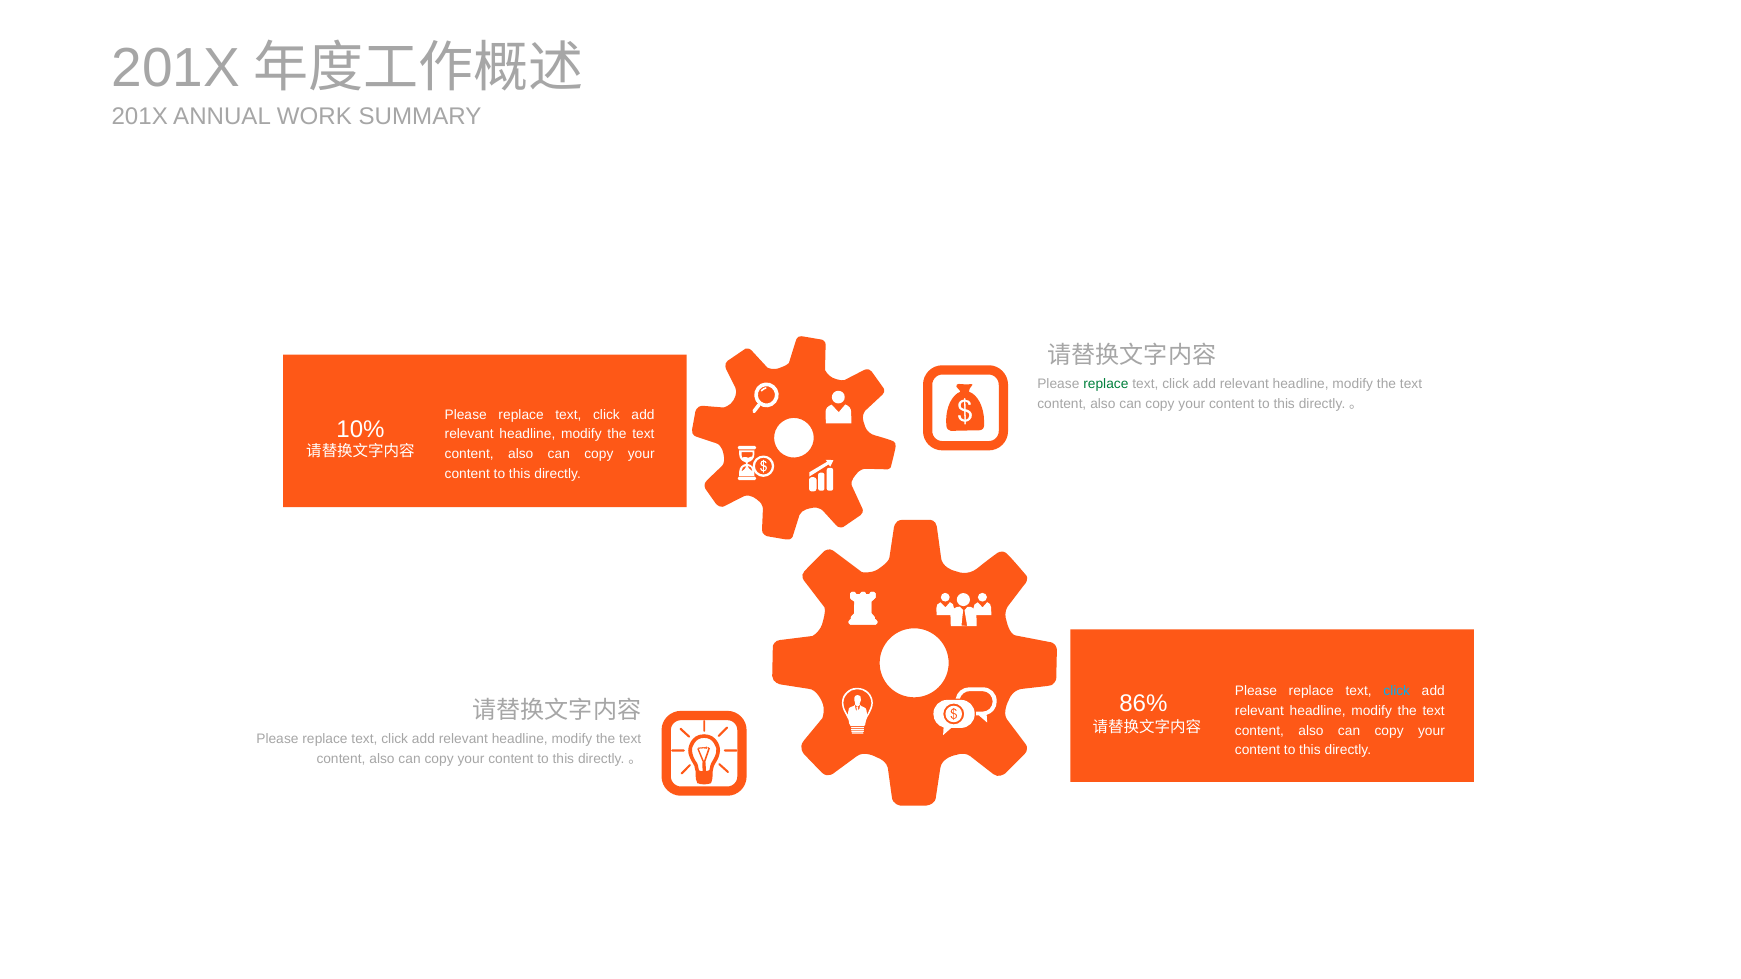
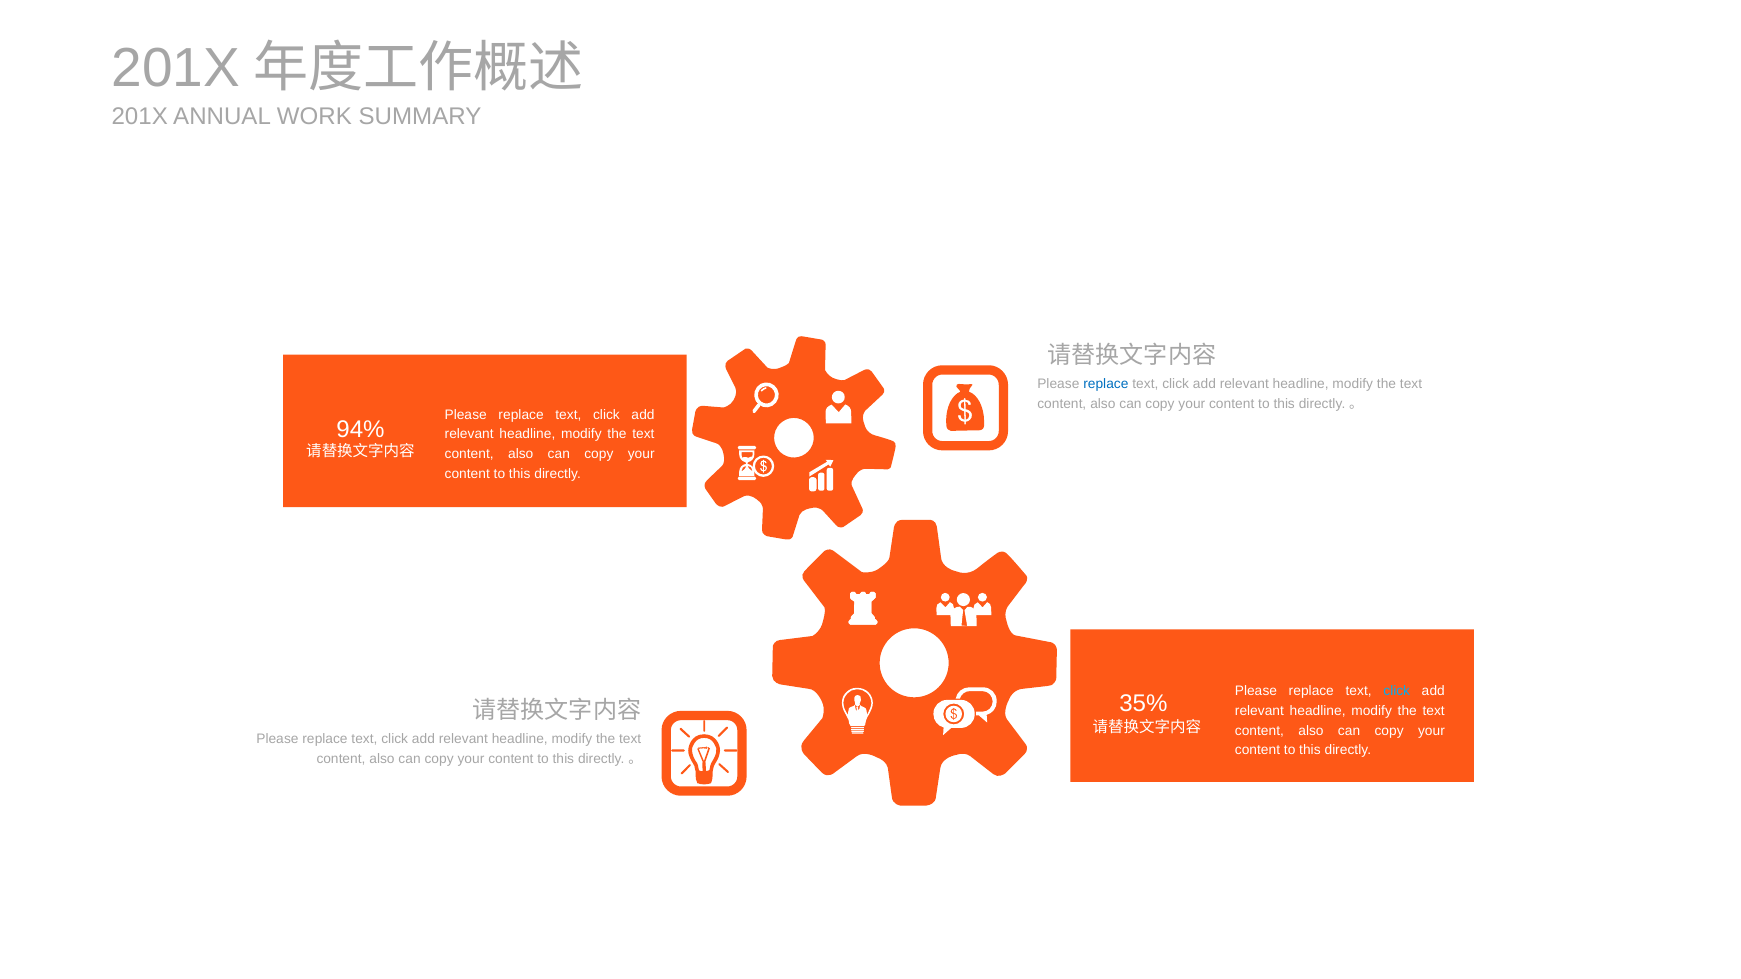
replace colour: green -> blue (1106, 384)
10%: 10% -> 94% (360, 429)
86%: 86% -> 35% (1143, 703)
